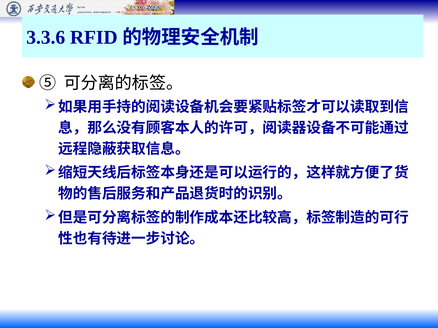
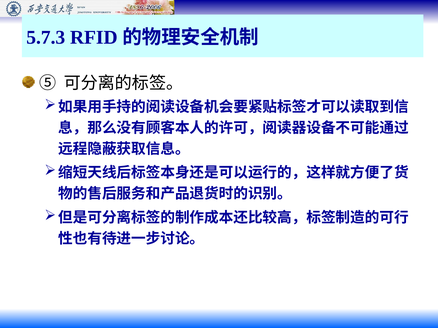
3.3.6: 3.3.6 -> 5.7.3 (46, 37)
